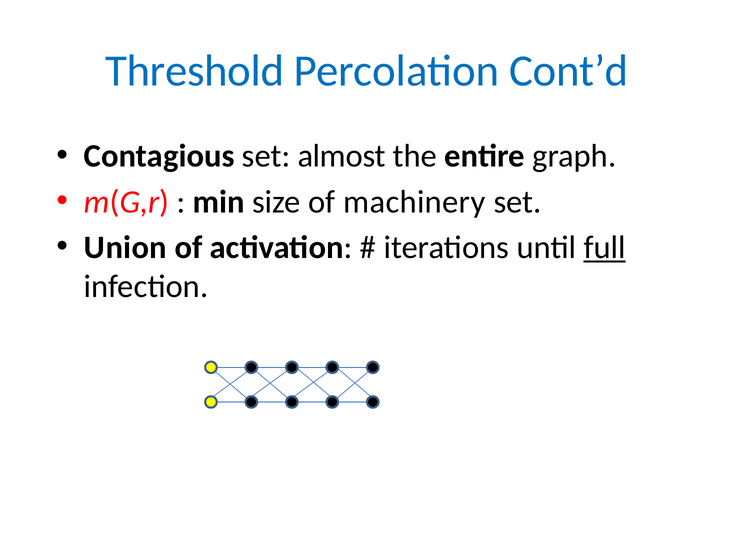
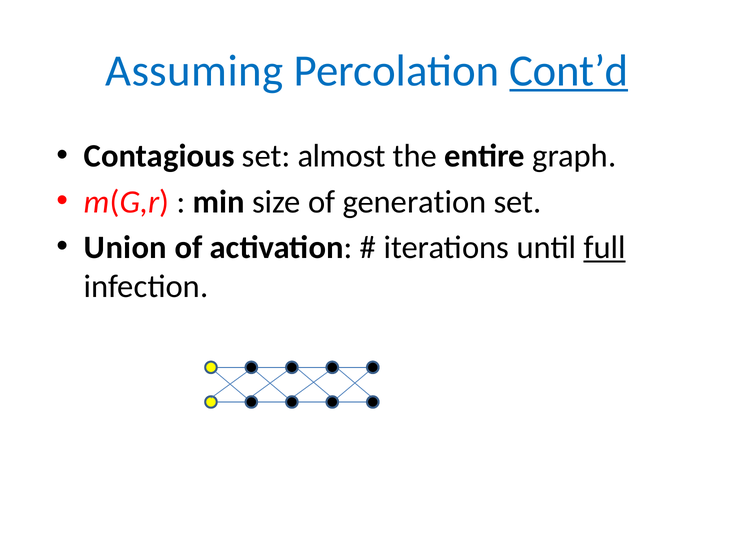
Threshold: Threshold -> Assuming (194, 71)
Cont’d underline: none -> present (569, 71)
machinery: machinery -> generation (414, 202)
